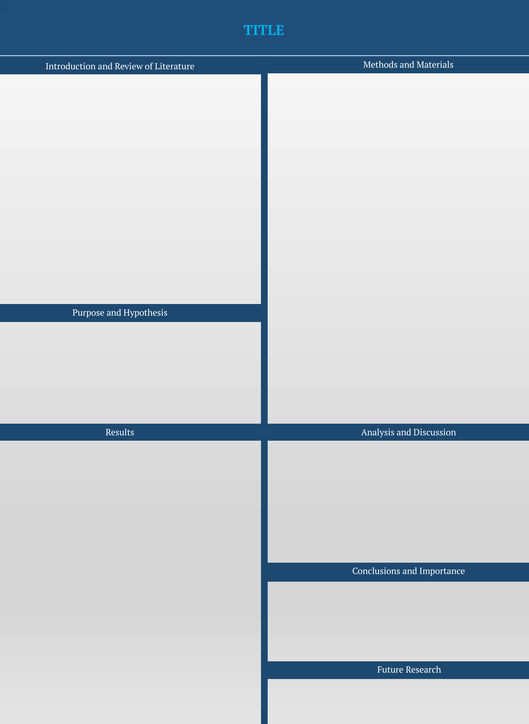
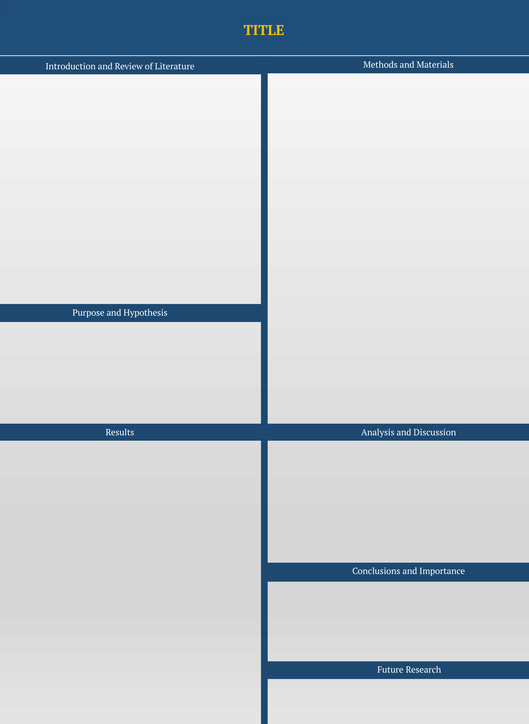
TITLE colour: light blue -> yellow (264, 31)
